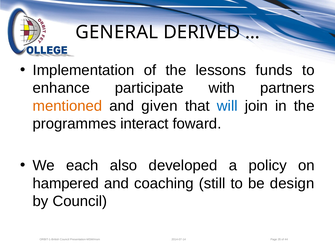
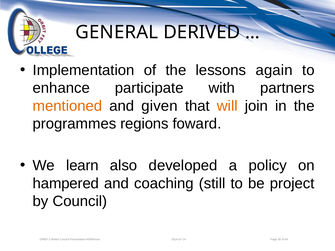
funds: funds -> again (274, 70)
will colour: blue -> orange (227, 106)
interact: interact -> regions (144, 124)
each: each -> learn (82, 166)
design: design -> project (292, 184)
